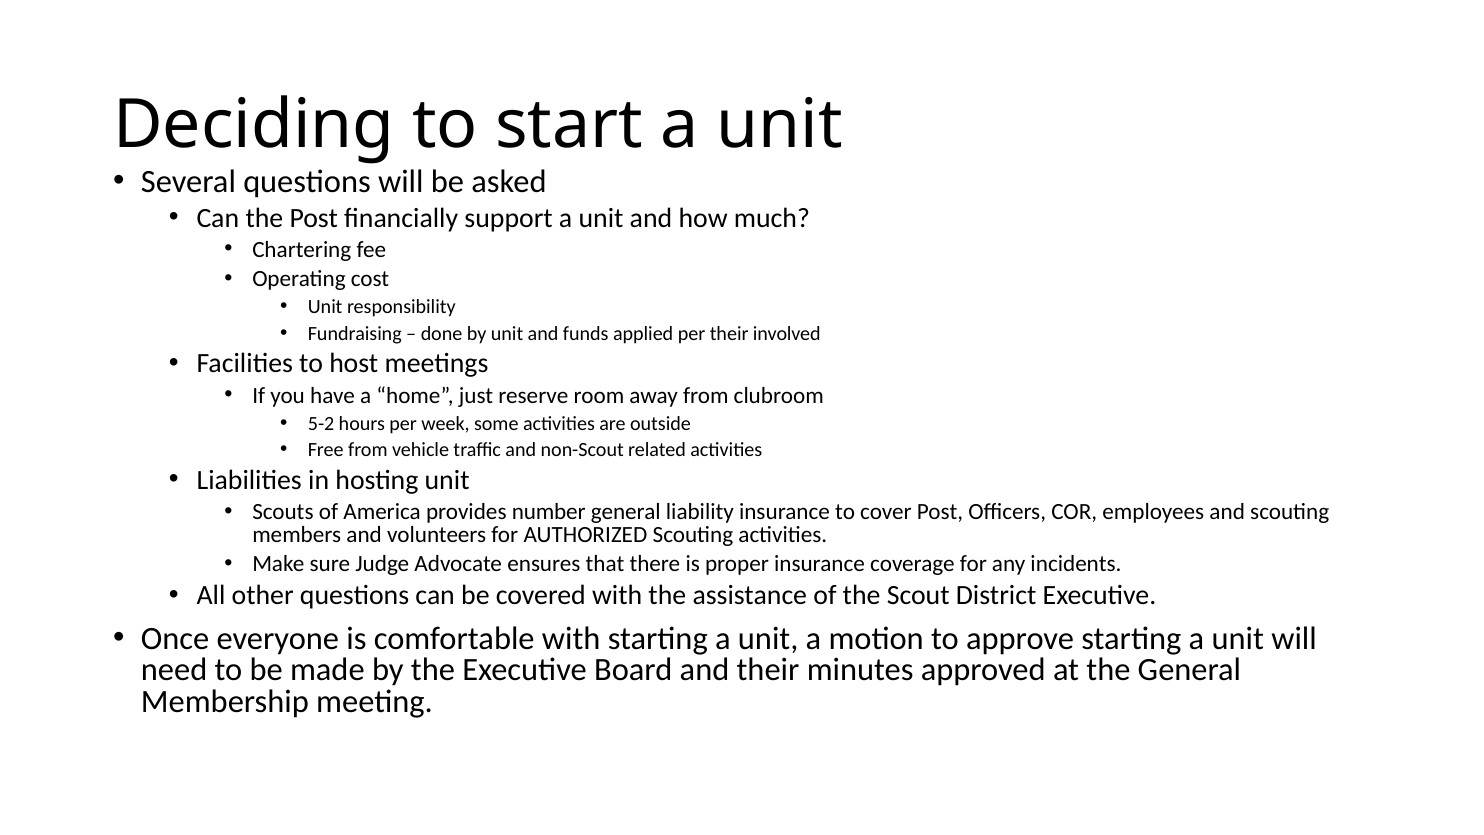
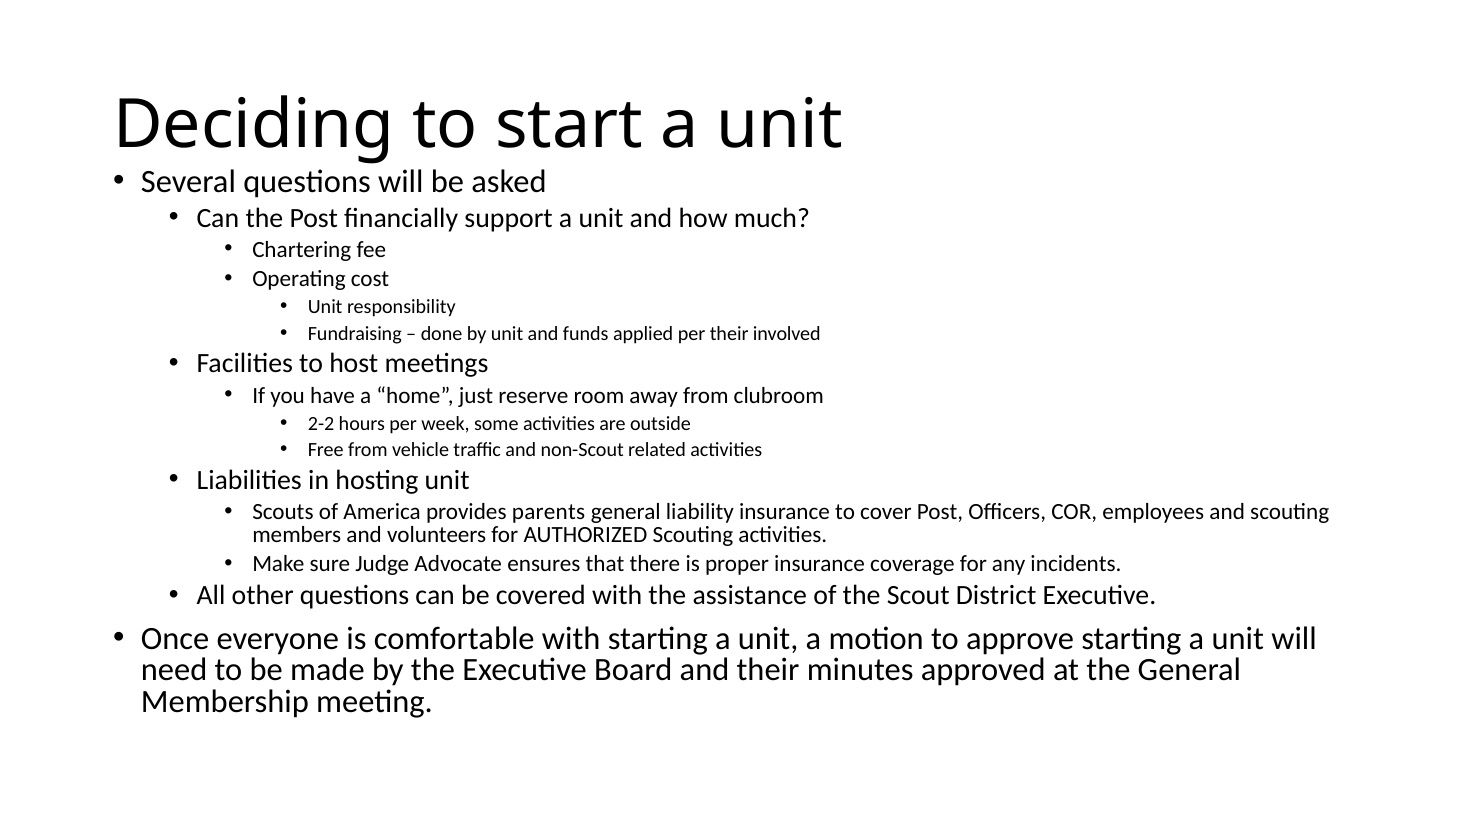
5-2: 5-2 -> 2-2 (321, 424)
number: number -> parents (549, 512)
